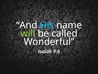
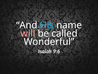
will colour: light green -> pink (28, 33)
